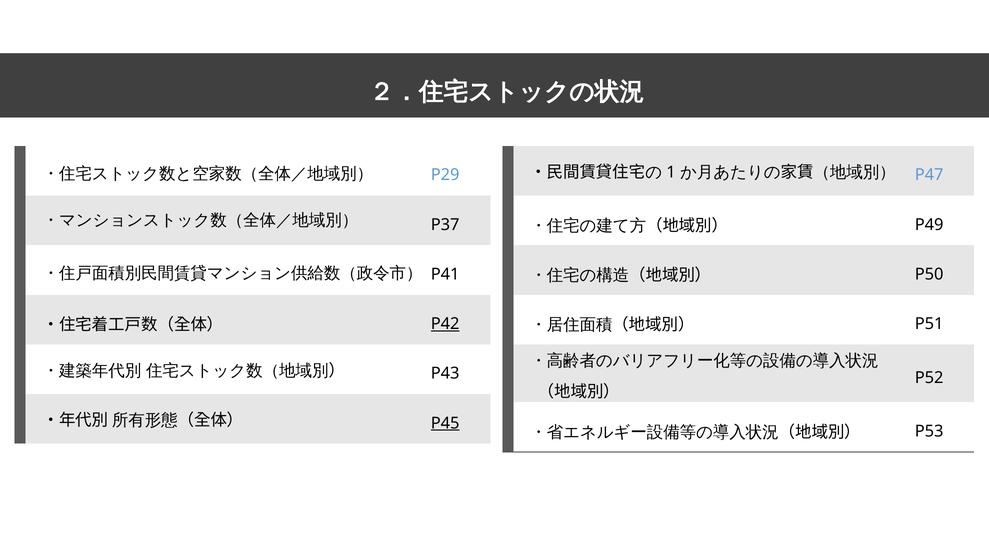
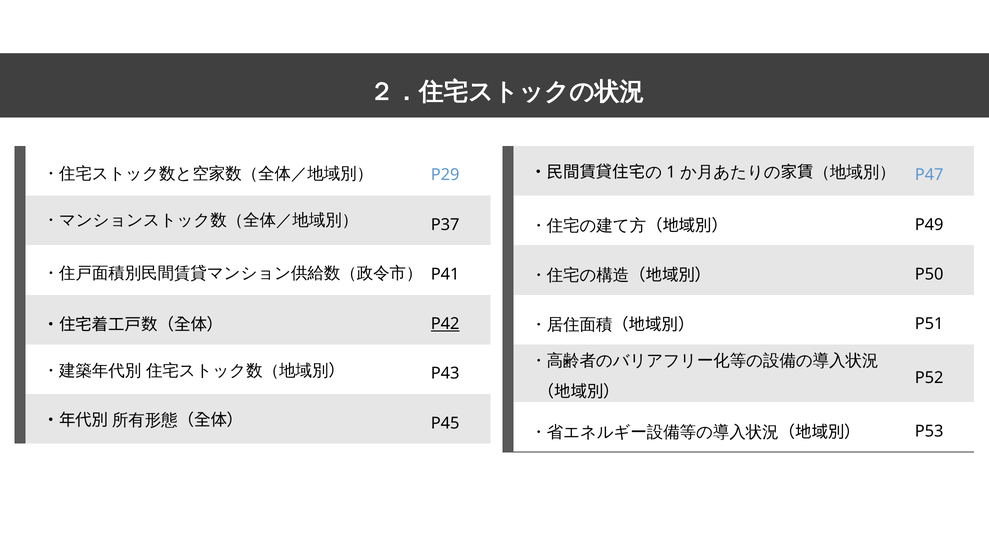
P45 underline: present -> none (445, 423)
